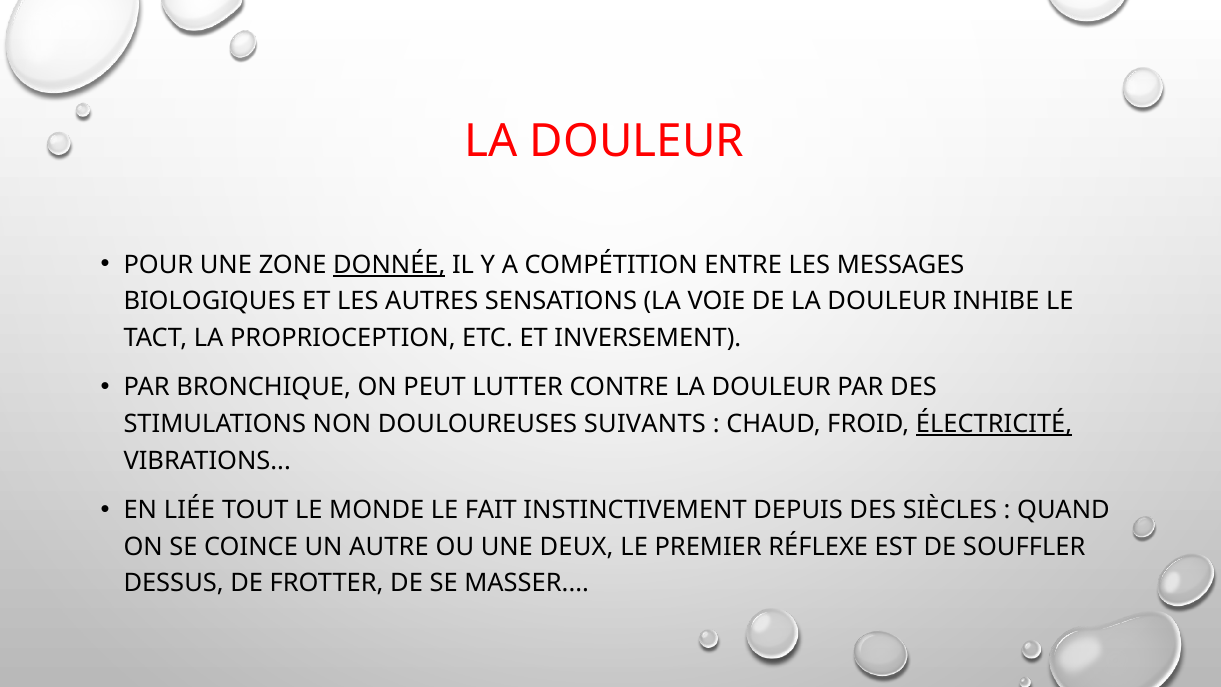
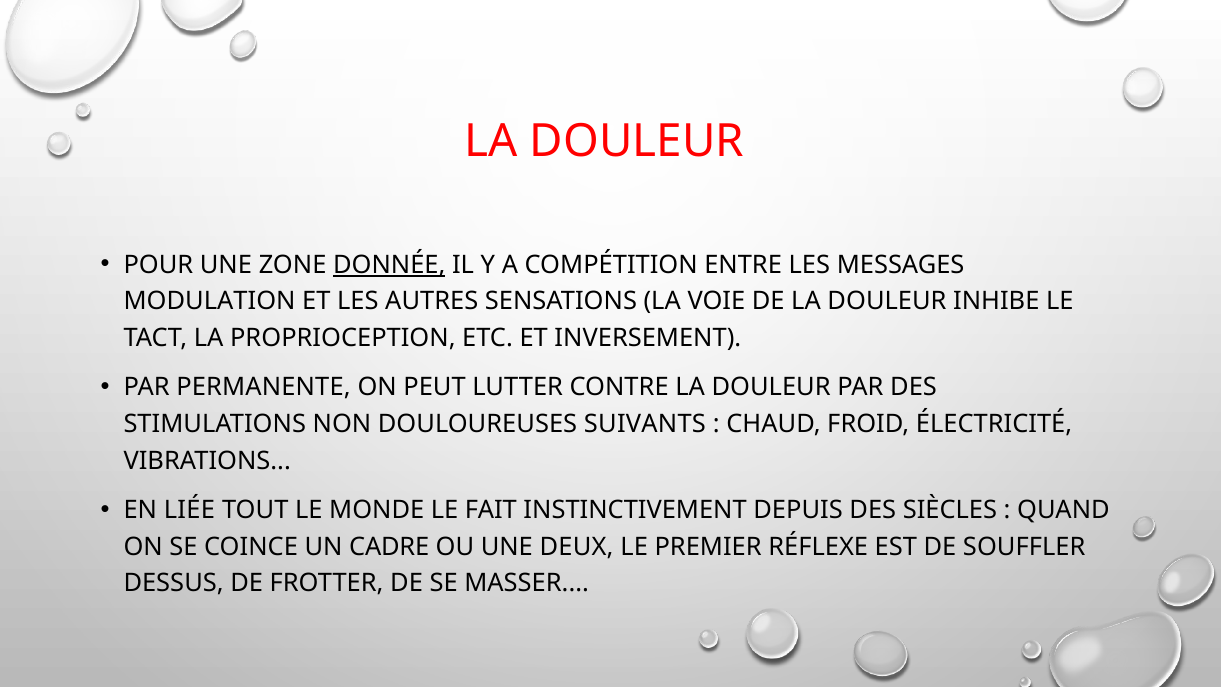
BIOLOGIQUES: BIOLOGIQUES -> MODULATION (210, 301)
BRONCHIQUE: BRONCHIQUE -> PERMANENTE (264, 387)
ÉLECTRICITÉ underline: present -> none (994, 424)
AUTRE: AUTRE -> CADRE (389, 547)
